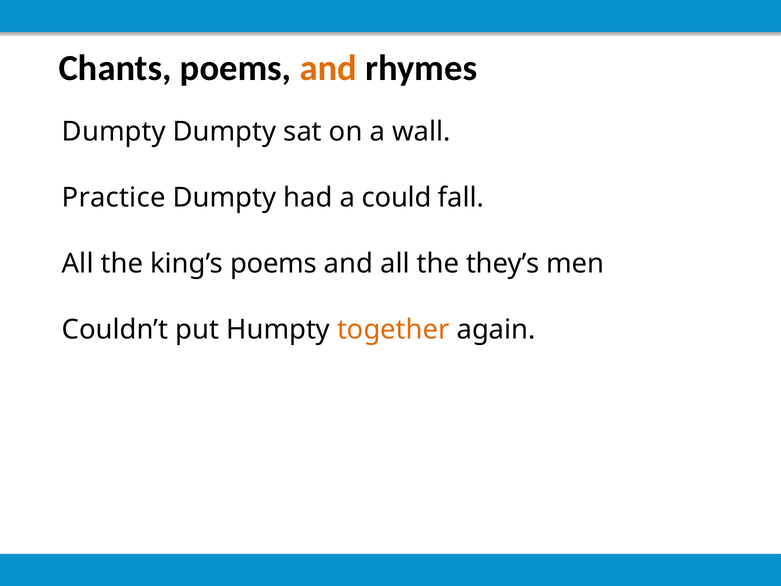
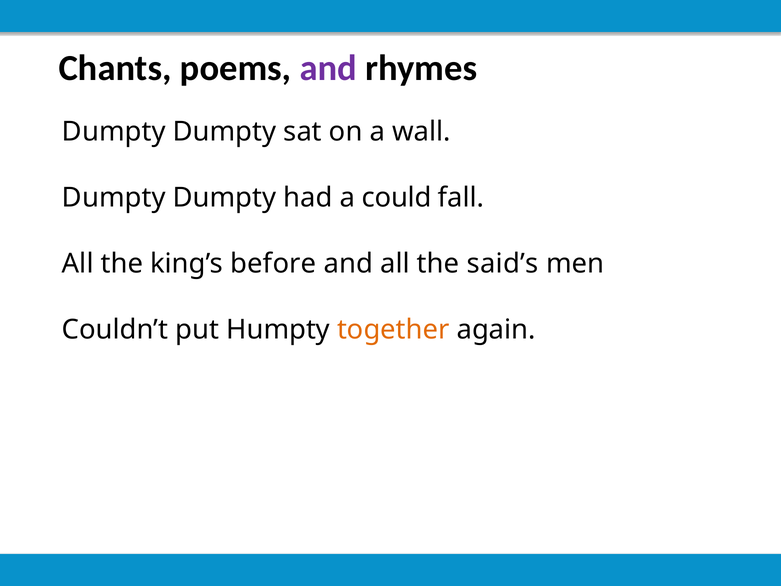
and colour: orange -> purple (328, 68)
Practice: Practice -> Dumpty (114, 198)
king’s poems: poems -> before (273, 264)
they’s: they’s -> said’s (503, 264)
